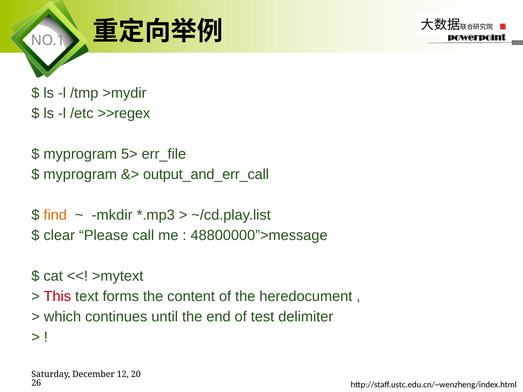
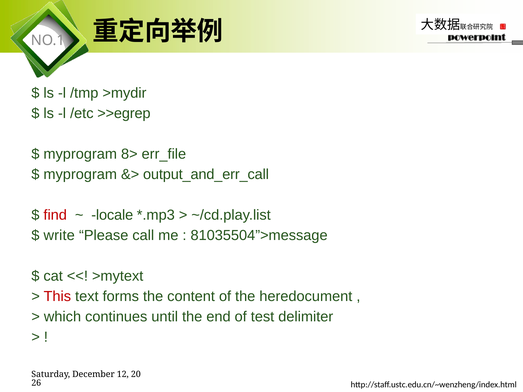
>>regex: >>regex -> >>egrep (124, 113)
5>: 5> -> 8> (129, 154)
find colour: orange -> red (55, 215)
mkdir: mkdir -> locale (112, 215)
clear: clear -> write (59, 236)
48800000”>message: 48800000”>message -> 81035504”>message (259, 236)
